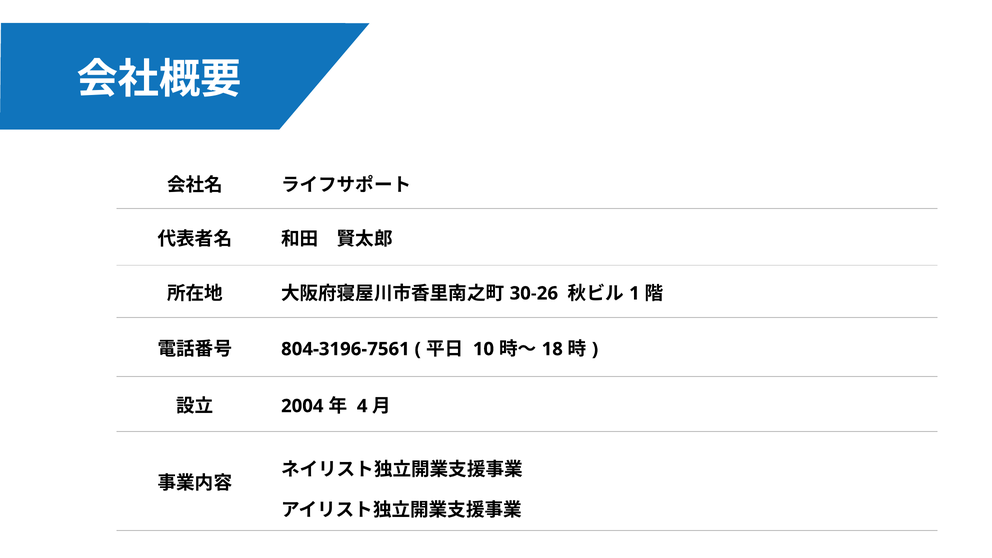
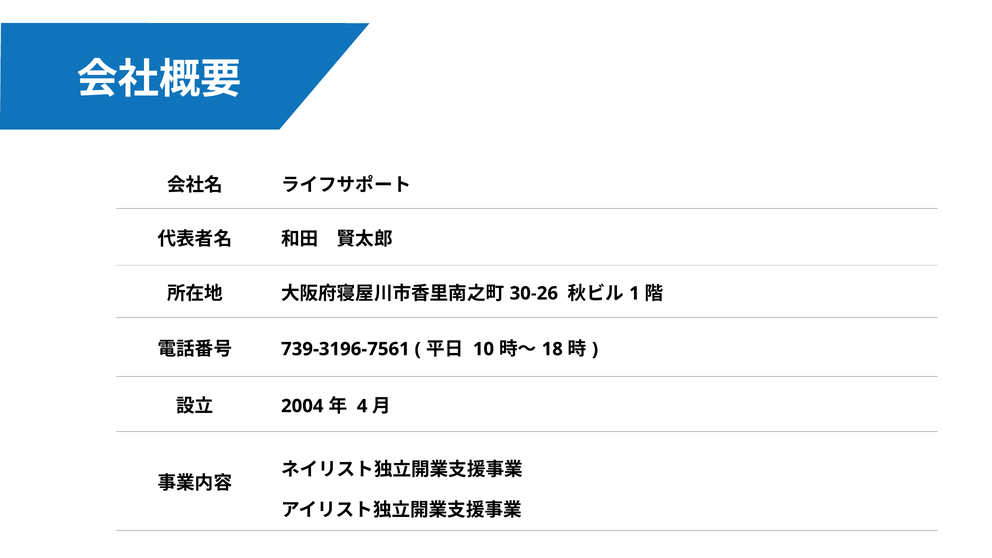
804-3196-7561: 804-3196-7561 -> 739-3196-7561 (345, 349)
